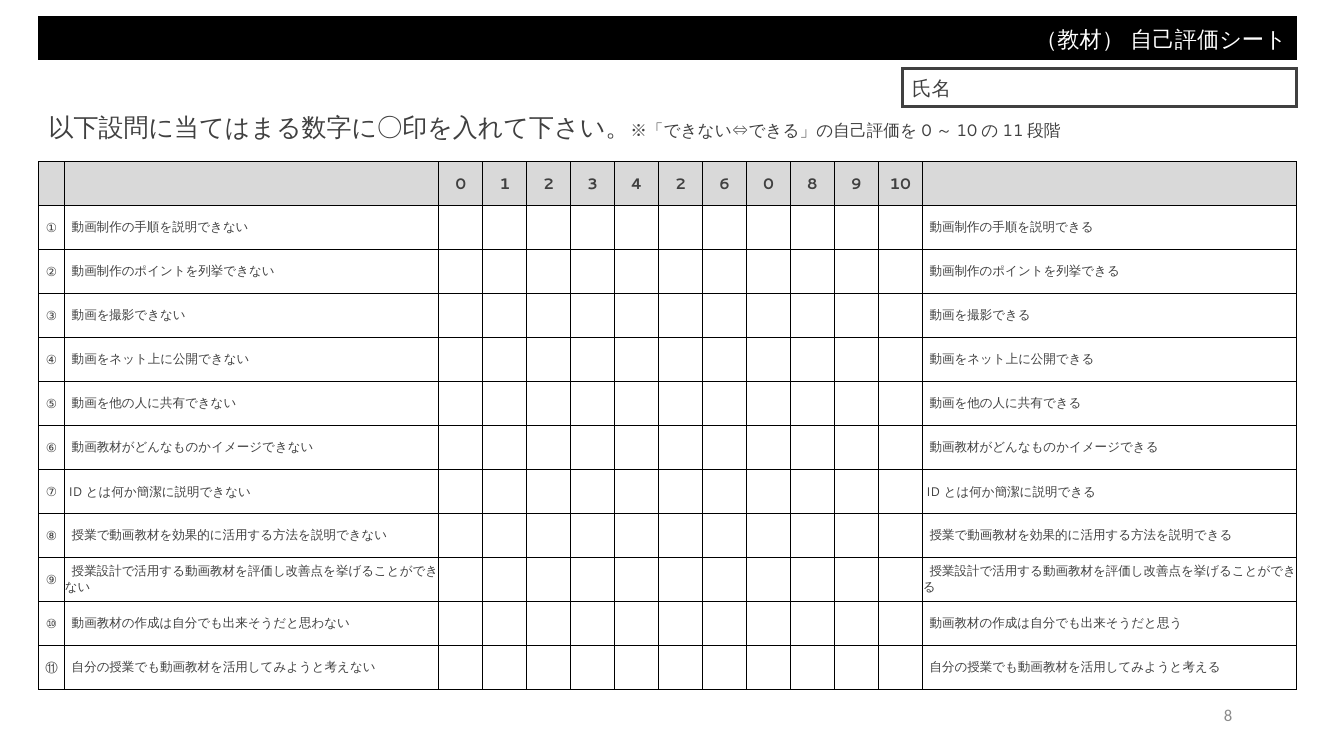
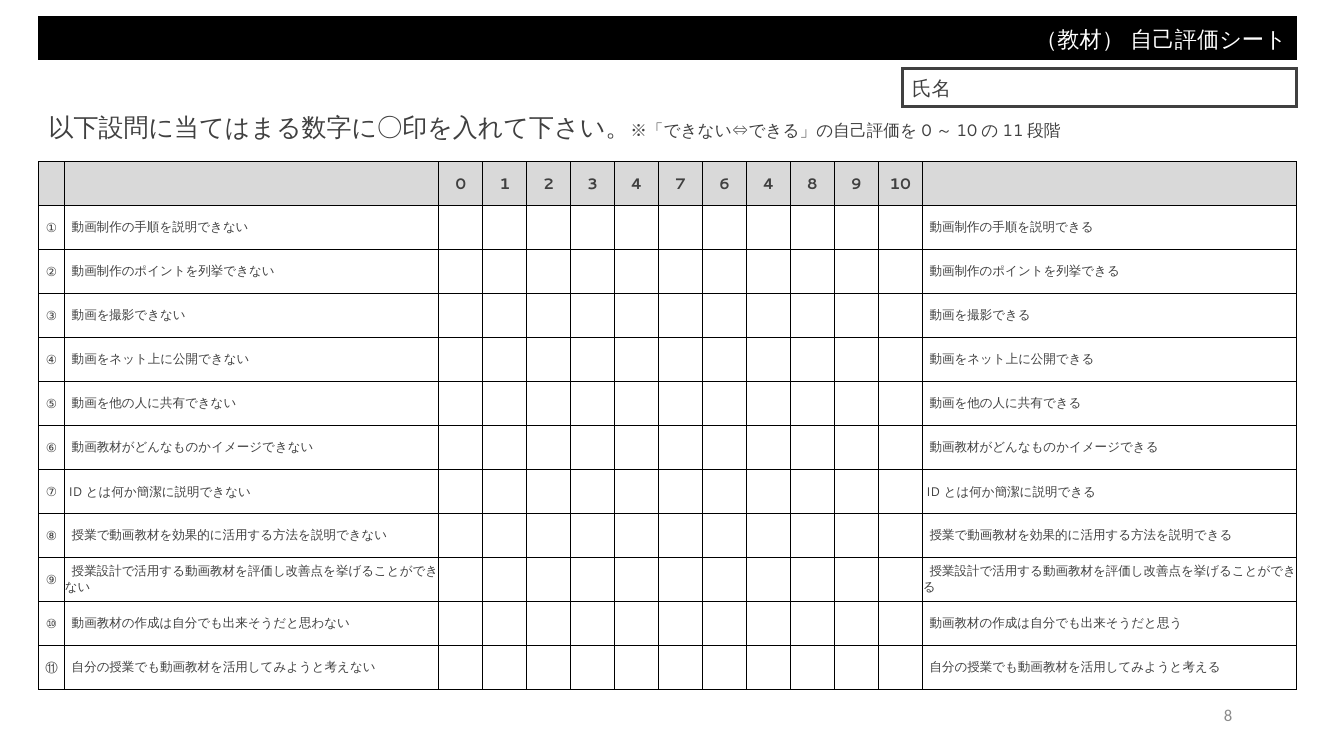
4 2: 2 -> 7 (681, 185)
6 0: 0 -> 4 (769, 185)
